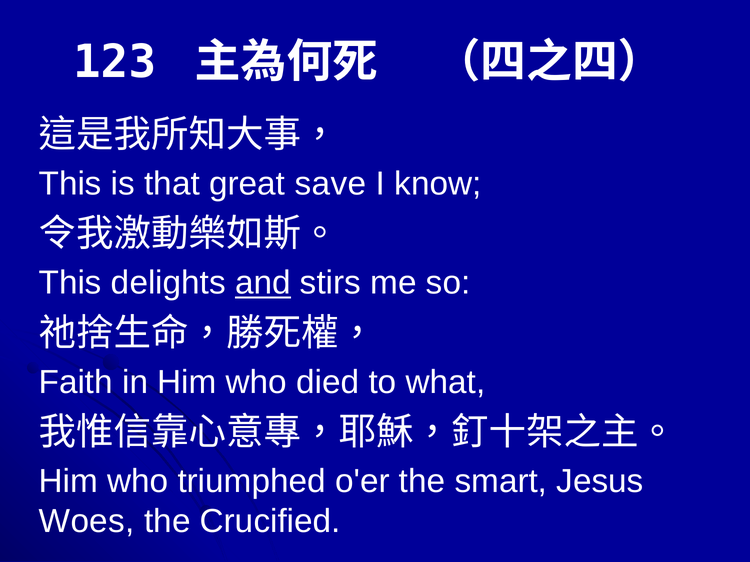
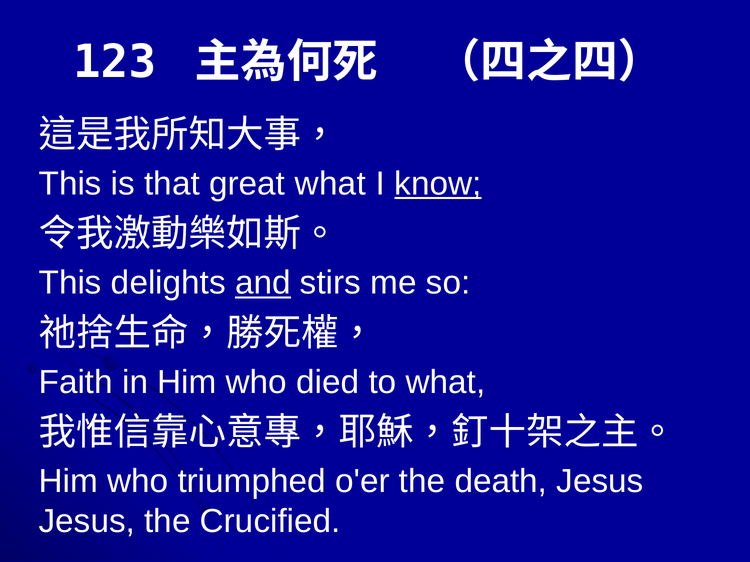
great save: save -> what (330, 184)
know underline: none -> present (438, 184)
smart: smart -> death (501, 482)
Woes: Woes -> Jesus (87, 522)
